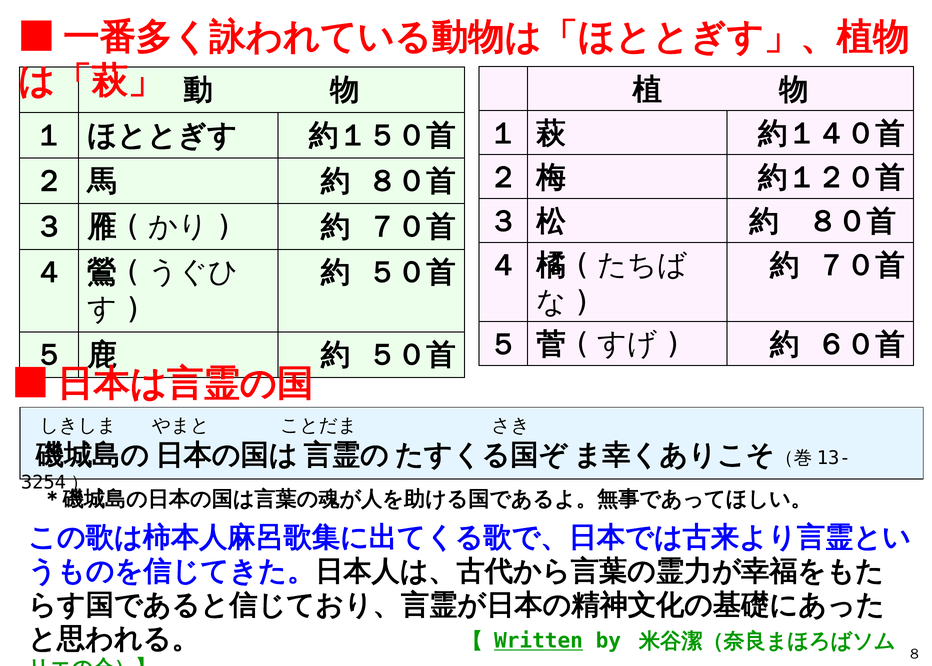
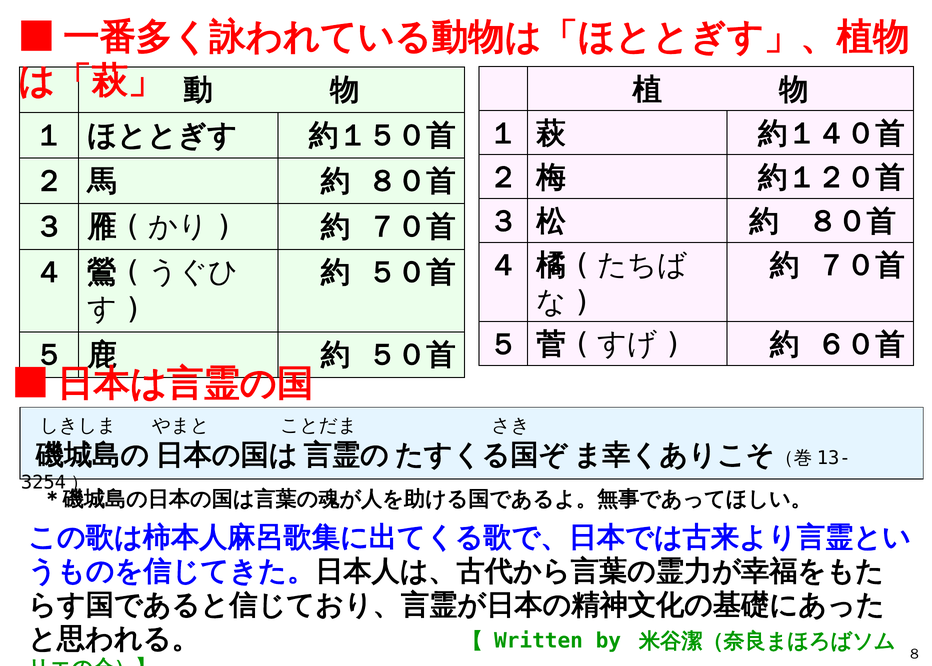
Written underline: present -> none (538, 641)
